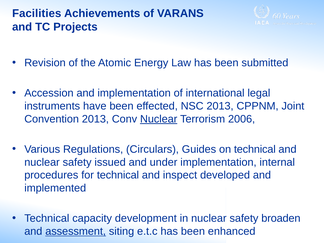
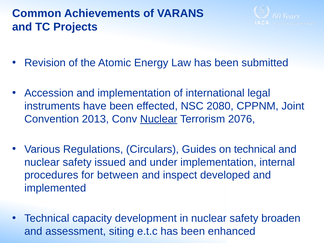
Facilities: Facilities -> Common (37, 13)
NSC 2013: 2013 -> 2080 (220, 106)
2006: 2006 -> 2076 (242, 119)
for technical: technical -> between (118, 175)
assessment underline: present -> none (76, 231)
